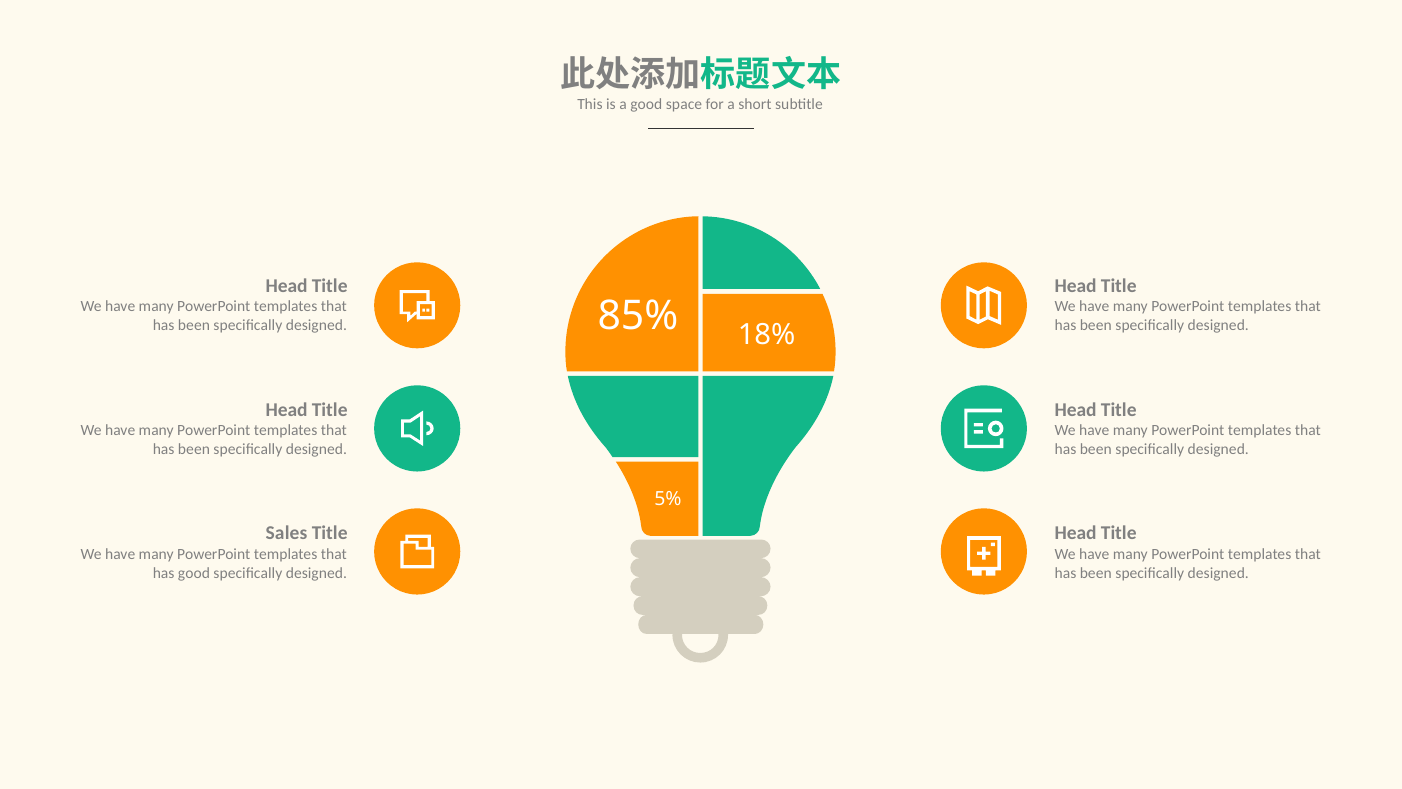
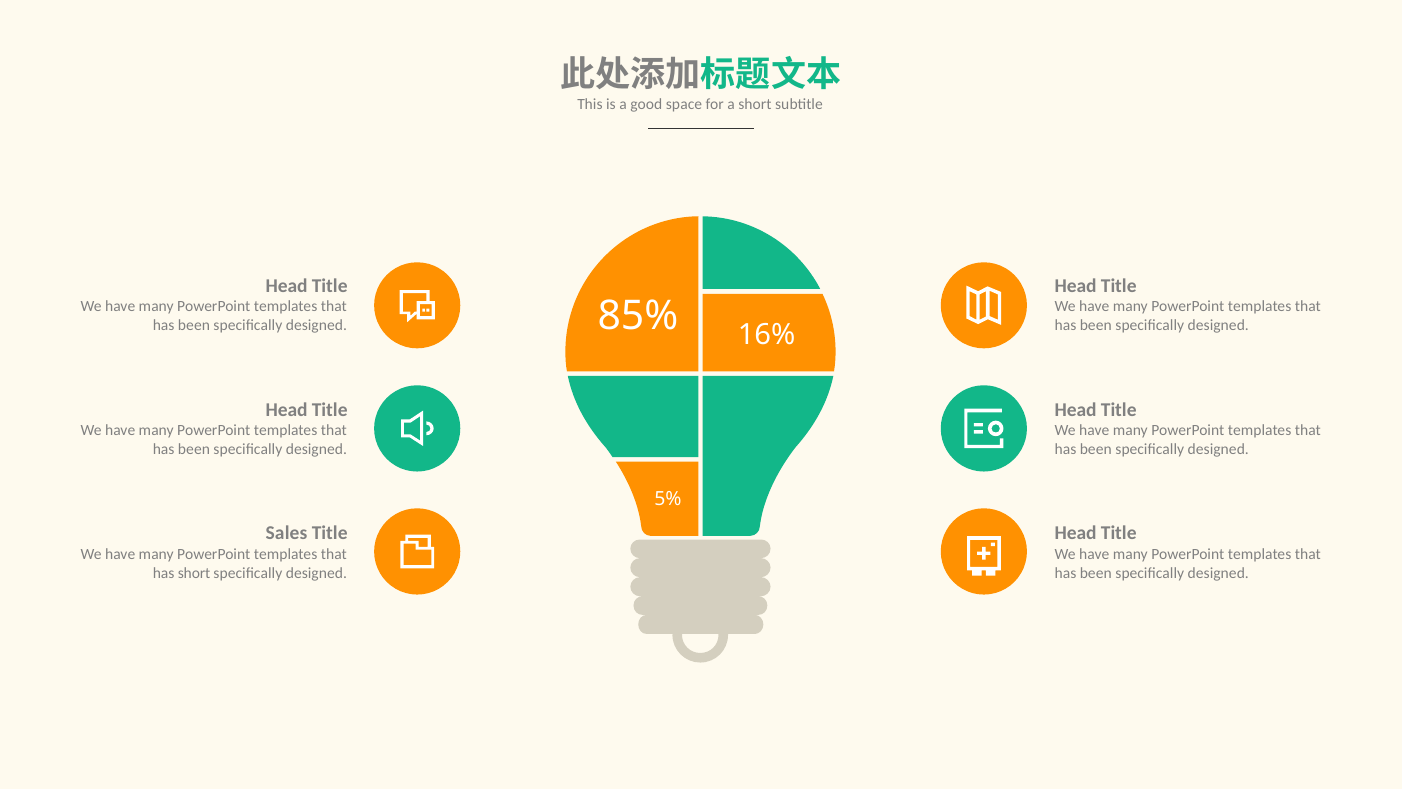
18%: 18% -> 16% (767, 334)
has good: good -> short (194, 573)
